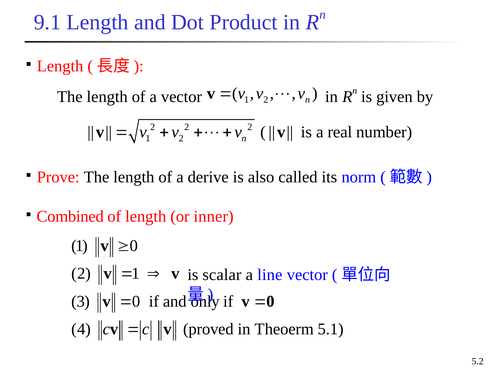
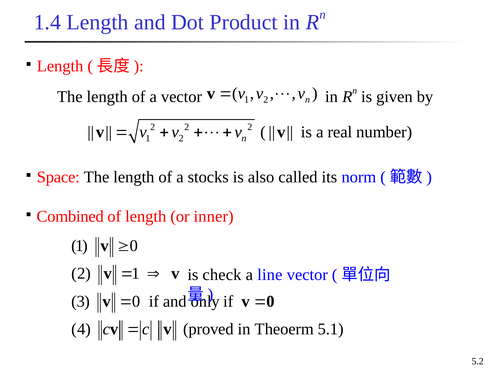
9.1: 9.1 -> 1.4 (47, 22)
Prove: Prove -> Space (58, 177)
derive: derive -> stocks (208, 177)
scalar: scalar -> check (222, 275)
